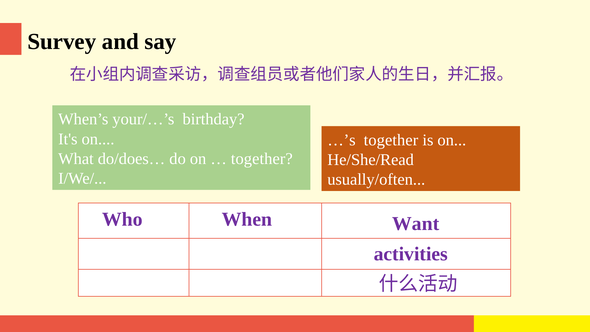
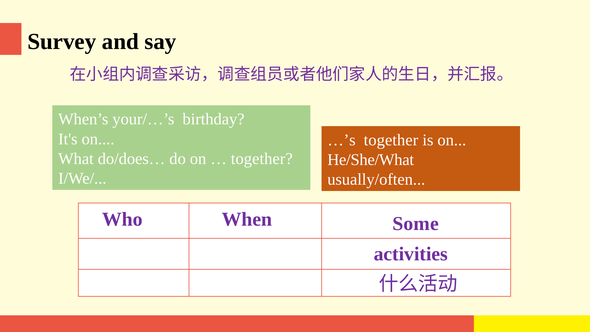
He/She/Read: He/She/Read -> He/She/What (371, 160)
Want: Want -> Some (416, 224)
